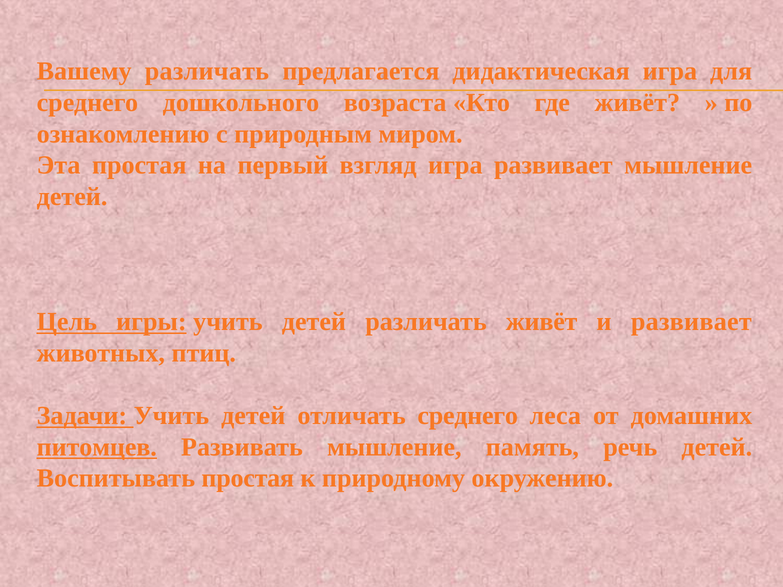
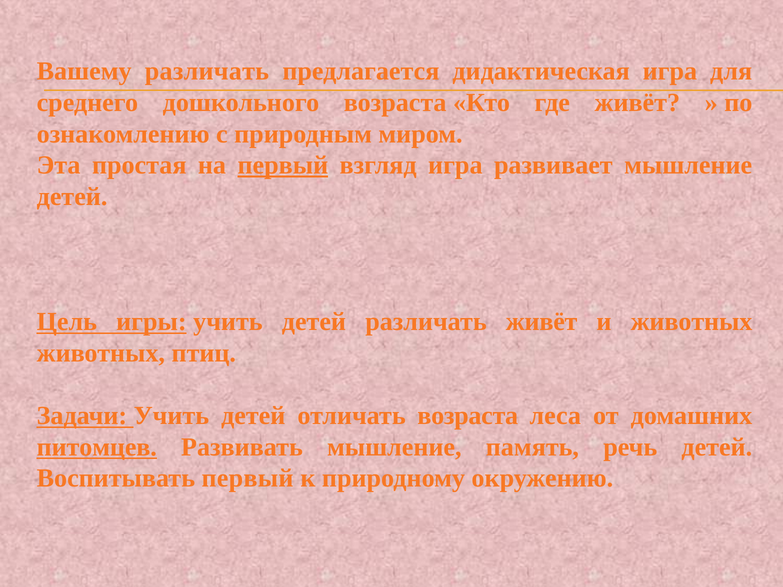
первый underline: none -> present (283, 165)
и развивает: развивает -> животных (692, 322)
отличать среднего: среднего -> возраста (468, 416)
Воспитывать простая: простая -> первый (248, 479)
